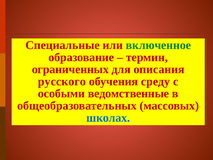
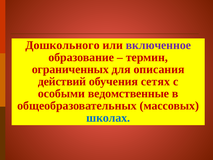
Специальные: Специальные -> Дошкольного (62, 45)
включенное colour: green -> purple (158, 45)
русского: русского -> действий (62, 81)
среду: среду -> сетях (155, 81)
